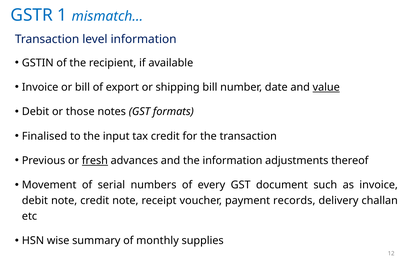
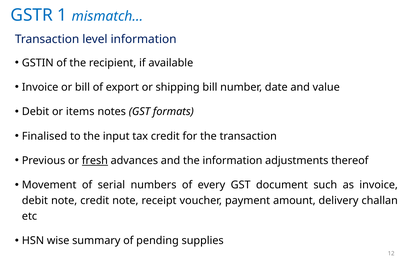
value underline: present -> none (326, 87)
those: those -> items (80, 112)
records: records -> amount (294, 201)
monthly: monthly -> pending (158, 241)
